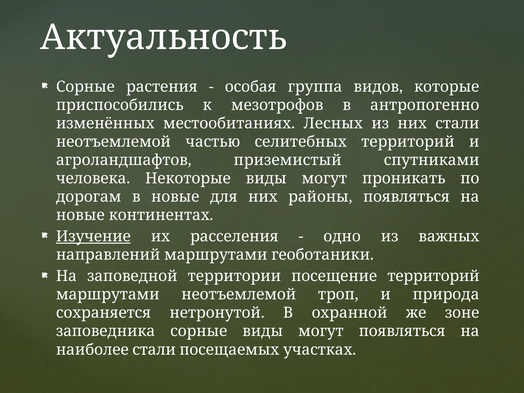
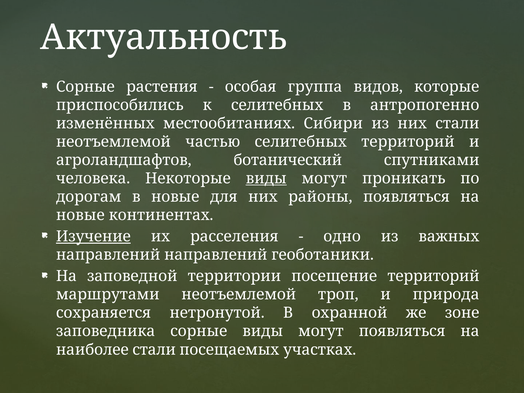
к мезотрофов: мезотрофов -> селитебных (277, 105)
Лесных: Лесных -> Сибири (333, 123)
приземистый: приземистый -> ботанический (288, 160)
виды underline: none -> present (266, 178)
направлений маршрутами: маршрутами -> направлений (216, 255)
